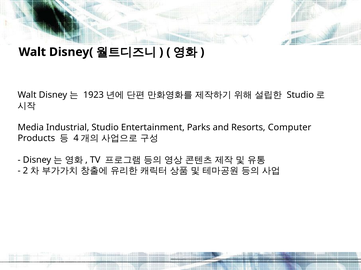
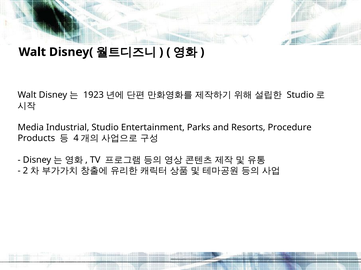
Computer: Computer -> Procedure (290, 128)
